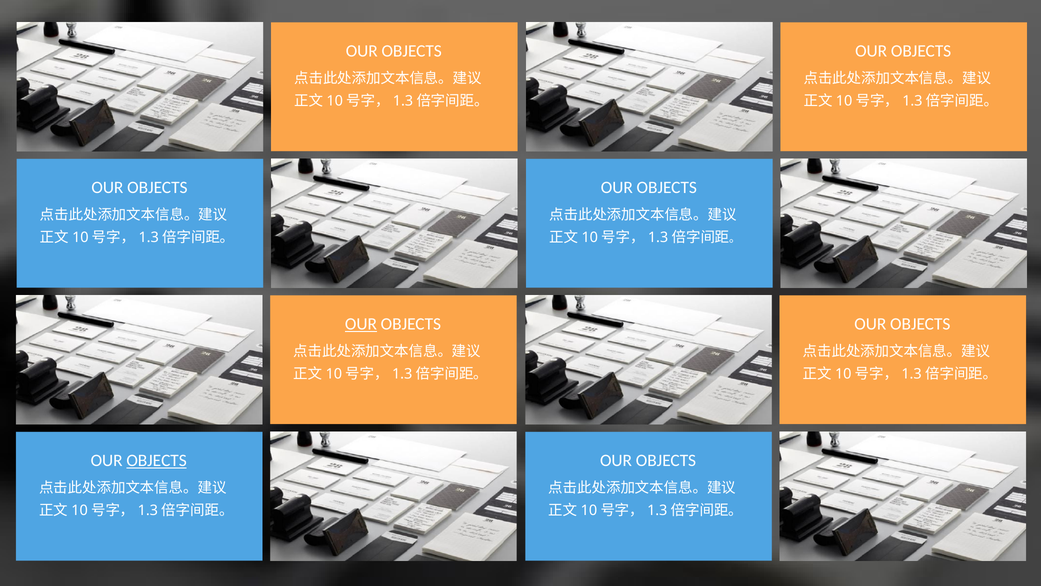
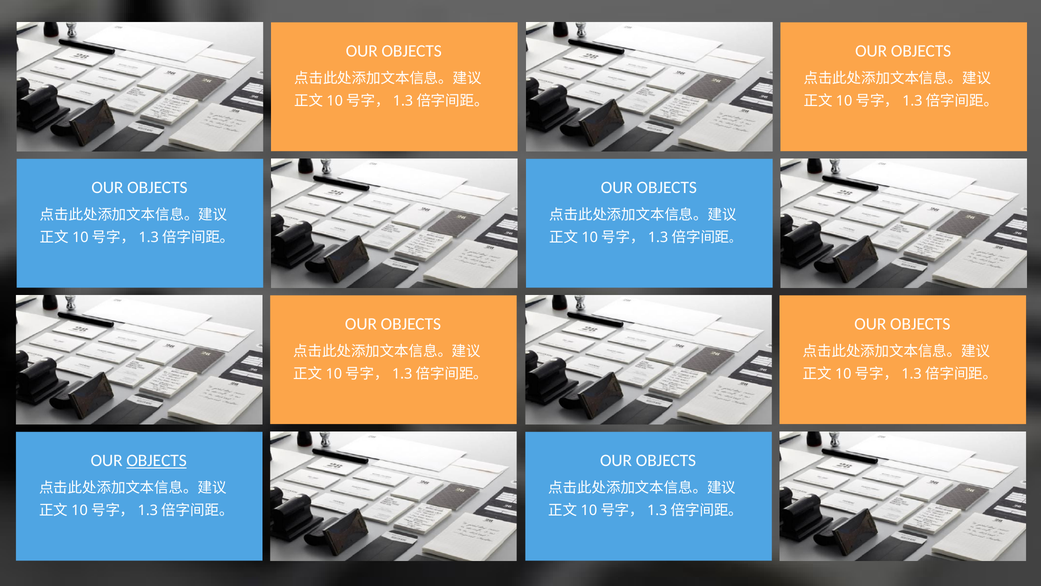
OUR underline: present -> none (361, 324)
